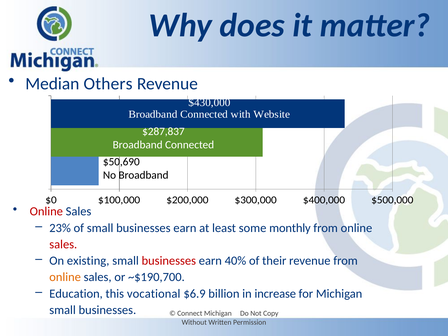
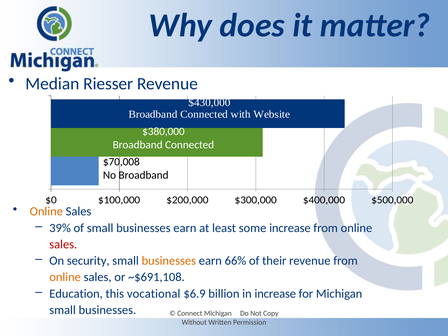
Others: Others -> Riesser (108, 84)
$287,837: $287,837 -> $380,000 (163, 131)
$50,690: $50,690 -> $70,008 (121, 162)
Online colour: red -> orange (46, 212)
23%: 23% -> 39% (60, 228)
some monthly: monthly -> increase (290, 228)
existing: existing -> security (88, 261)
businesses colour: red -> orange (169, 261)
40%: 40% -> 66% (235, 261)
~$190,700: ~$190,700 -> ~$691,108 (156, 277)
